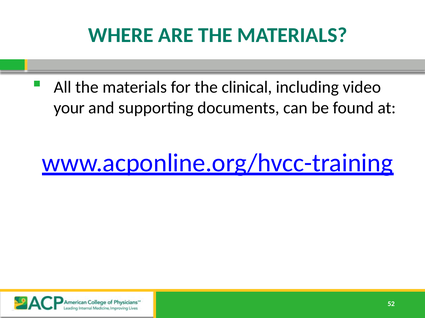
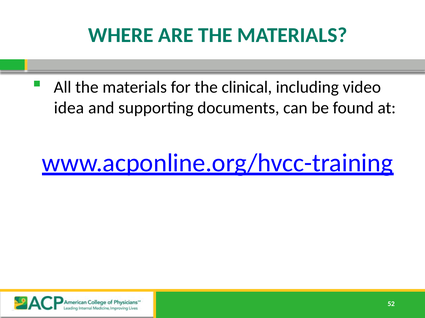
your: your -> idea (69, 108)
